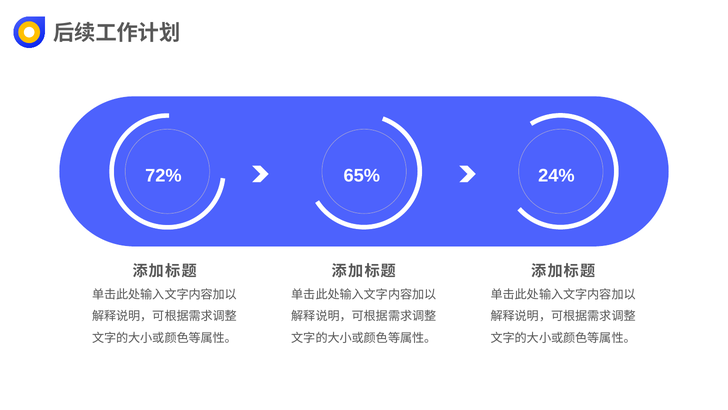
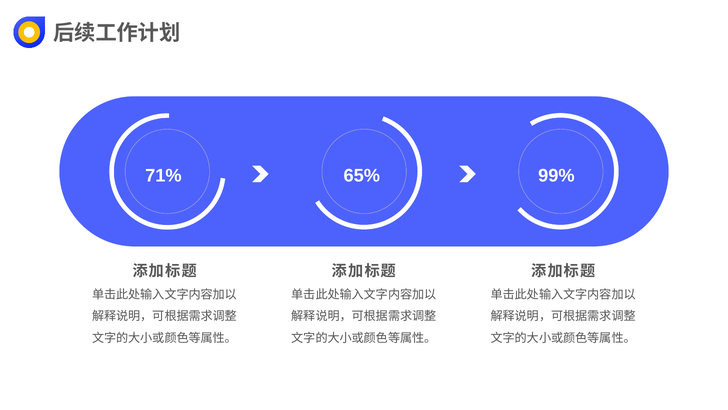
72%: 72% -> 71% (163, 175)
24%: 24% -> 99% (556, 176)
